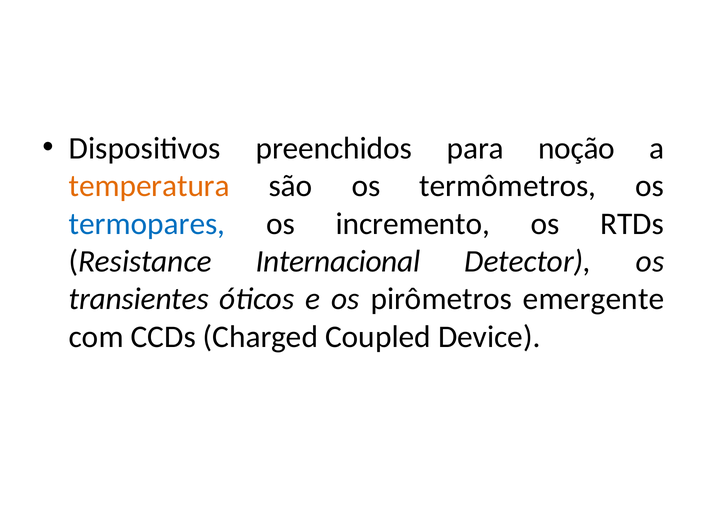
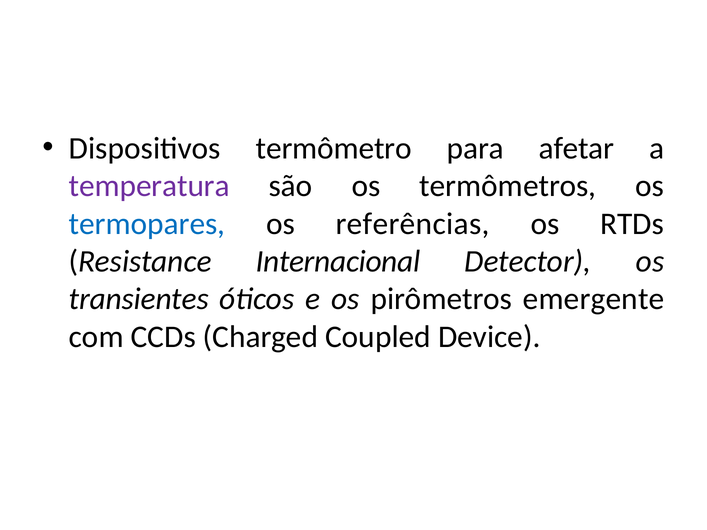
preenchidos: preenchidos -> termômetro (334, 148)
noção: noção -> afetar (576, 148)
temperatura colour: orange -> purple (149, 186)
incremento: incremento -> referências (413, 224)
